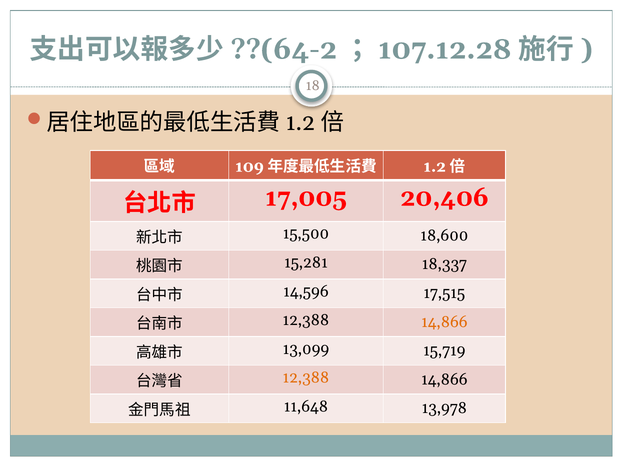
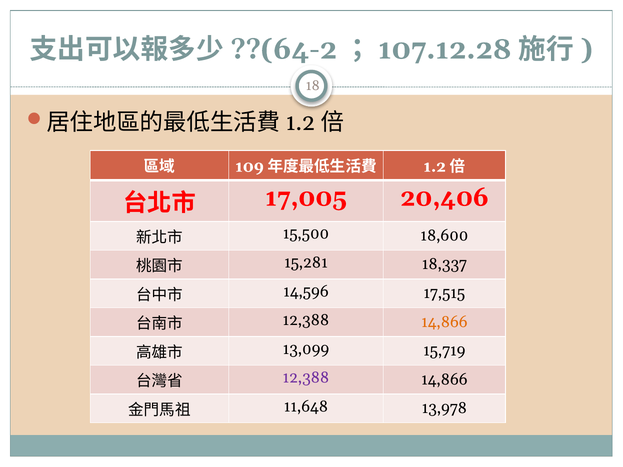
12,388 colour: orange -> purple (306, 378)
